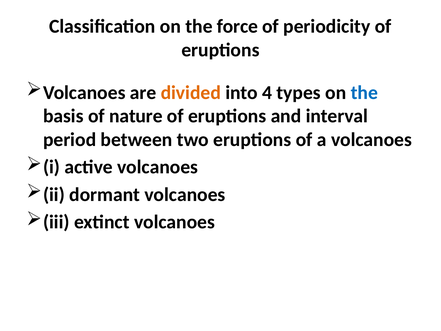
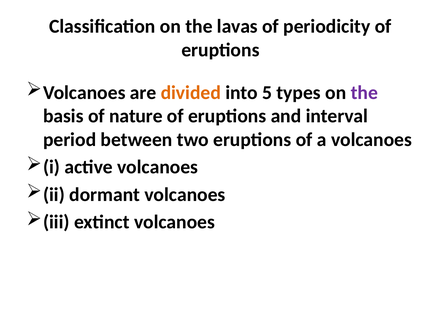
force: force -> lavas (237, 26)
4: 4 -> 5 (267, 93)
the colour: blue -> purple (364, 93)
